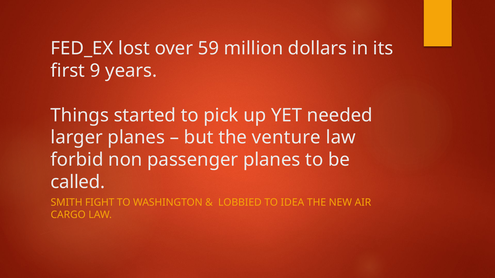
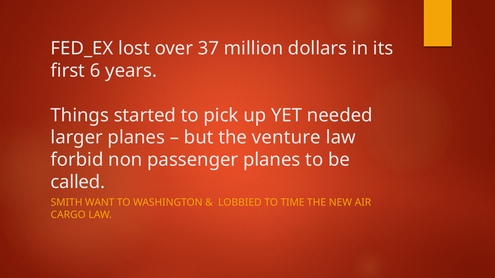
59: 59 -> 37 (209, 49)
9: 9 -> 6 (95, 71)
FIGHT: FIGHT -> WANT (100, 203)
IDEA: IDEA -> TIME (293, 203)
